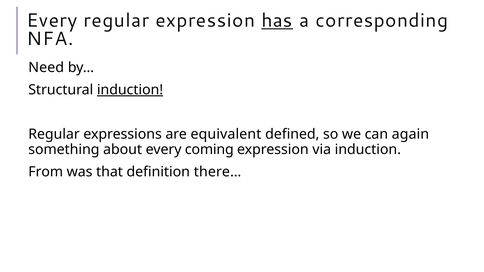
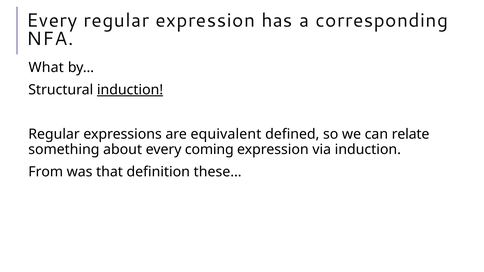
has underline: present -> none (277, 21)
Need: Need -> What (46, 67)
again: again -> relate (411, 134)
there…: there… -> these… (218, 172)
